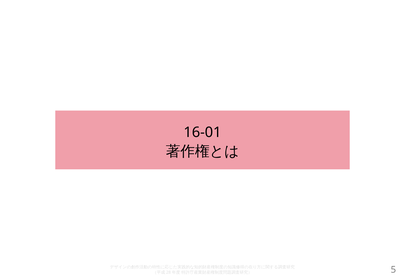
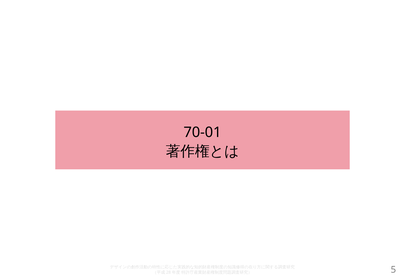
16-01: 16-01 -> 70-01 (202, 132)
